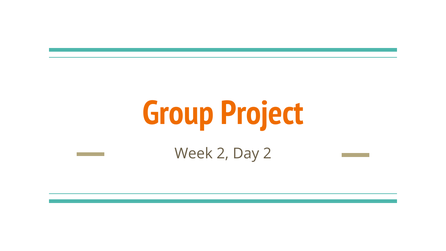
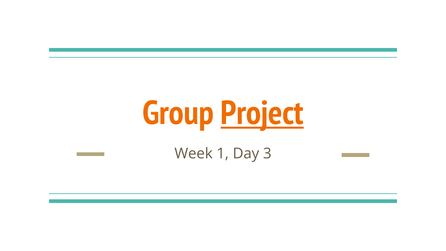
Project underline: none -> present (262, 113)
Week 2: 2 -> 1 (223, 153)
Day 2: 2 -> 3 (267, 153)
